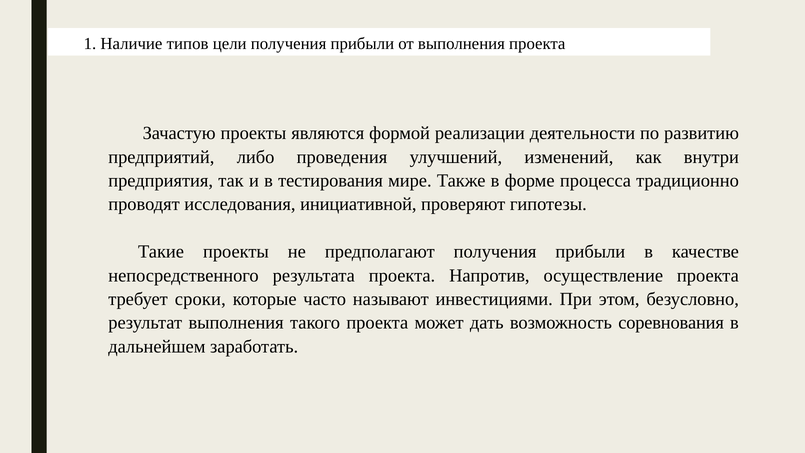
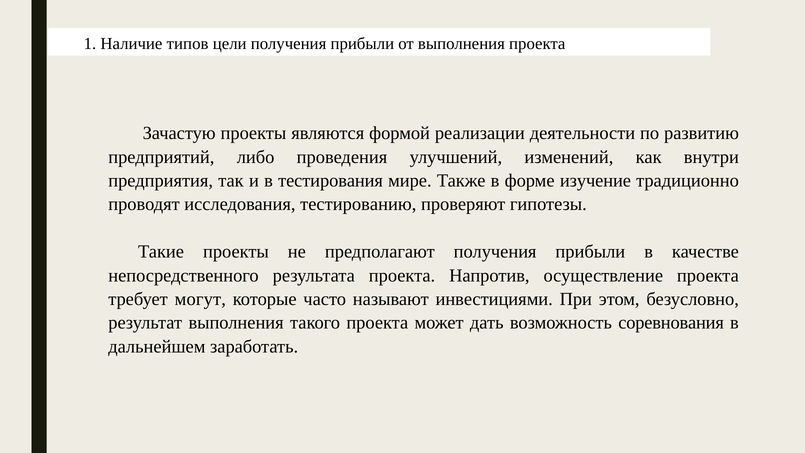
процесса: процесса -> изучение (595, 181)
инициативной: инициативной -> тестированию (358, 204)
сроки: сроки -> могут (200, 299)
